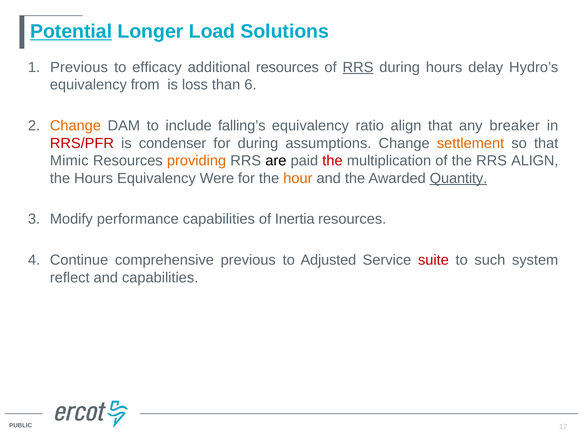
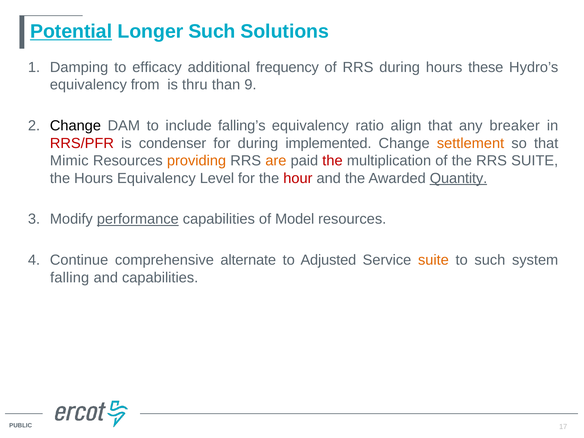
Longer Load: Load -> Such (212, 31)
1 Previous: Previous -> Damping (79, 67)
additional resources: resources -> frequency (287, 67)
RRS underline: present -> none (358, 67)
delay: delay -> these (486, 67)
loss: loss -> thru (195, 85)
6: 6 -> 9 (250, 85)
Change colour: orange -> black (75, 126)
assumptions: assumptions -> implemented (328, 143)
are colour: black -> orange (276, 161)
RRS ALIGN: ALIGN -> SUITE (535, 161)
Were: Were -> Level (217, 178)
hour colour: orange -> red (298, 178)
performance underline: none -> present (138, 219)
Inertia: Inertia -> Model (295, 219)
comprehensive previous: previous -> alternate (248, 260)
suite colour: red -> orange (433, 260)
reflect: reflect -> falling (70, 278)
